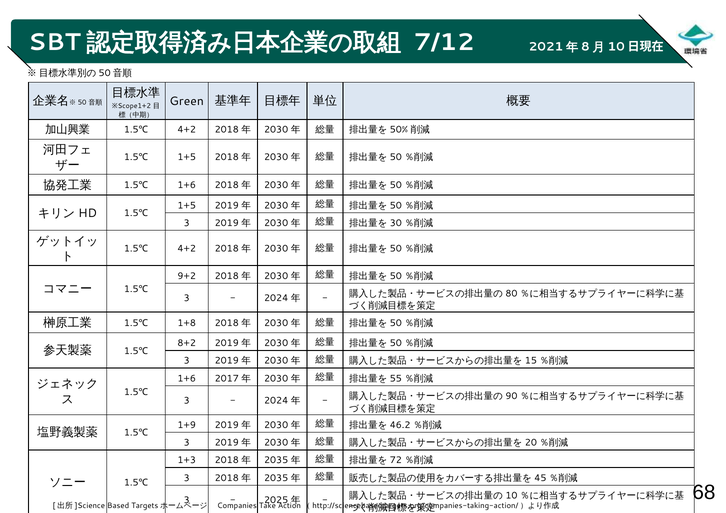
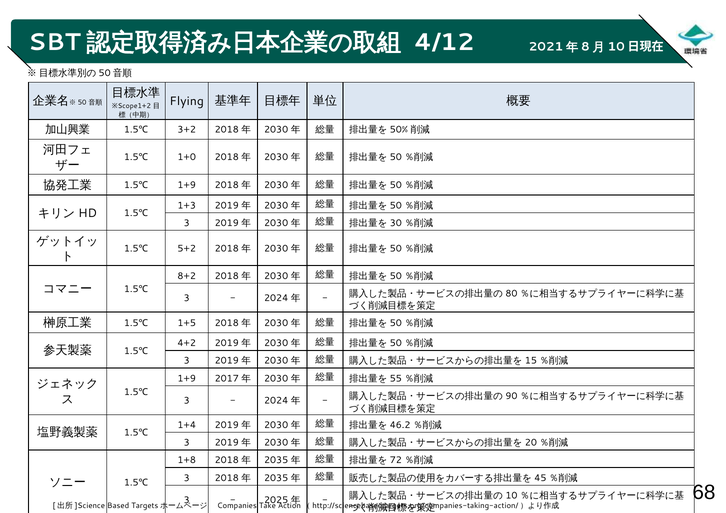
7/12: 7/12 -> 4/12 (444, 42)
Green: Green -> Flying (187, 102)
4+2: 4+2 -> 3+2 (187, 130)
1+5: 1+5 -> 1+0 (187, 157)
1+6: 1+6 -> 1+9 (187, 185)
1+5: 1+5 -> 1+3 (187, 206)
4+2: 4+2 -> 5+2 (187, 249)
9+2: 9+2 -> 8+2 (187, 276)
1+8: 1+8 -> 1+5 (187, 323)
8+2: 8+2 -> 4+2 (187, 343)
1+6: 1+6 -> 1+9 (187, 379)
1+9: 1+9 -> 1+4 (187, 425)
1+3: 1+3 -> 1+8 (187, 461)
